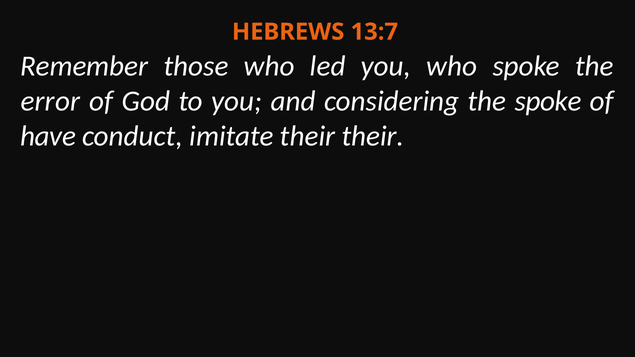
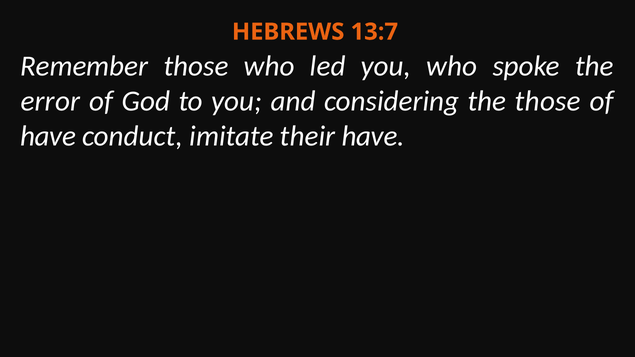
the spoke: spoke -> those (548, 101)
their their: their -> have (373, 136)
